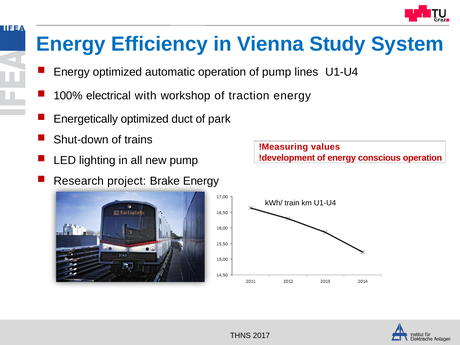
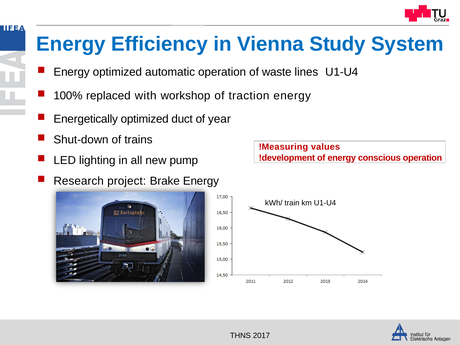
of pump: pump -> waste (277, 72)
electrical: electrical -> replaced (108, 96)
park: park -> year (219, 119)
